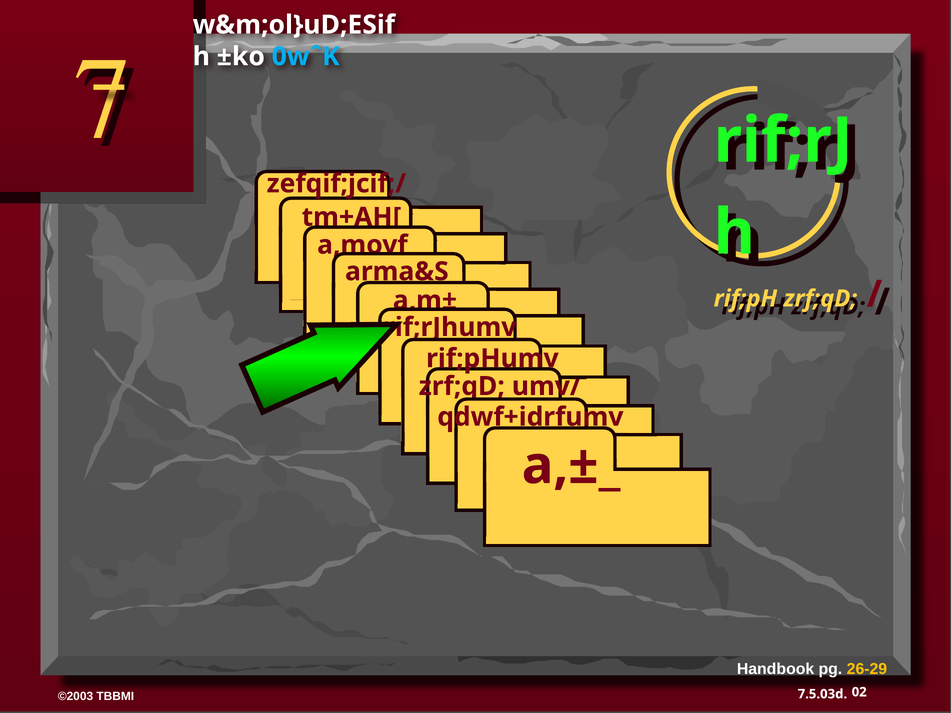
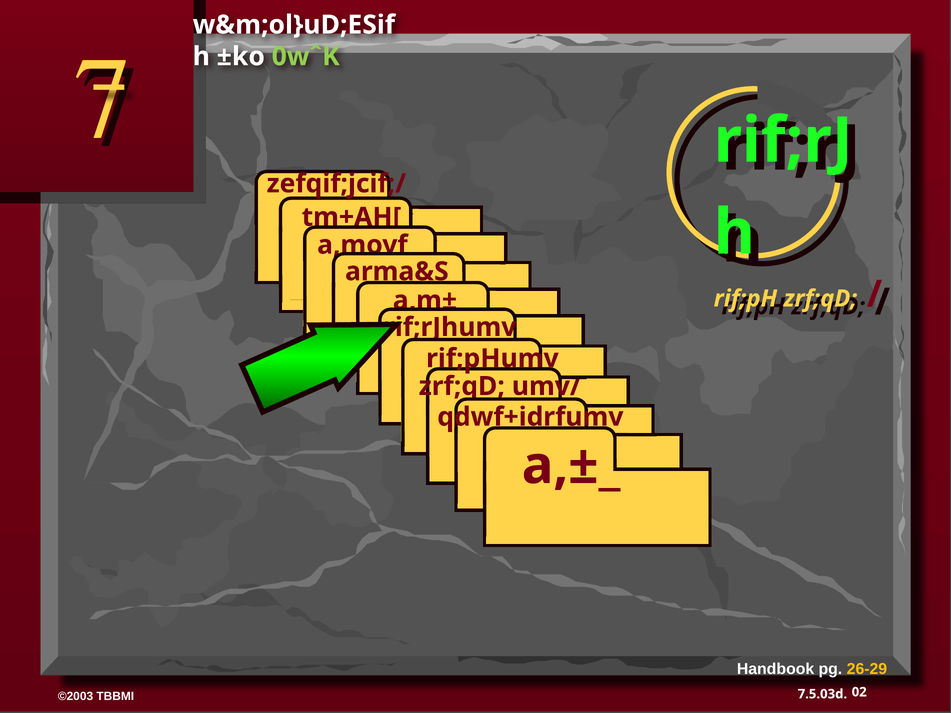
0wˆK colour: light blue -> light green (306, 57)
